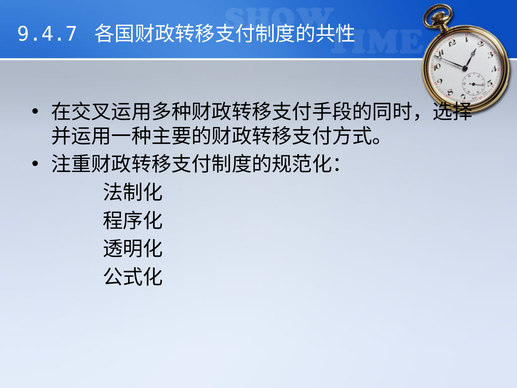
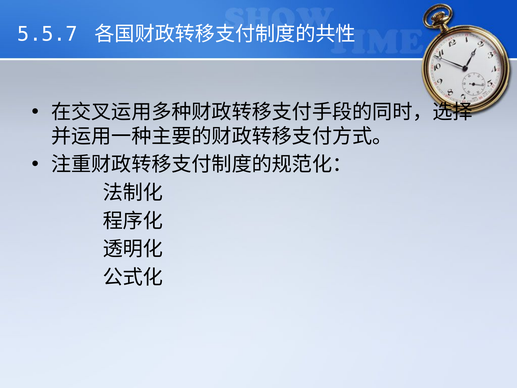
9.4.7: 9.4.7 -> 5.5.7 (47, 34)
